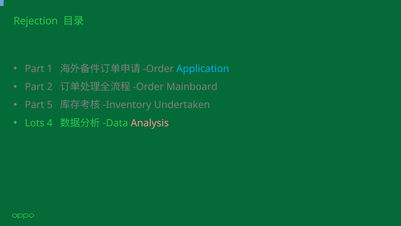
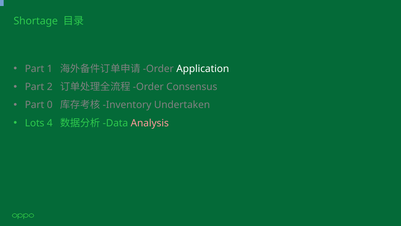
Rejection: Rejection -> Shortage (36, 21)
Application colour: light blue -> white (203, 69)
Mainboard: Mainboard -> Consensus (192, 87)
5: 5 -> 0 (50, 105)
